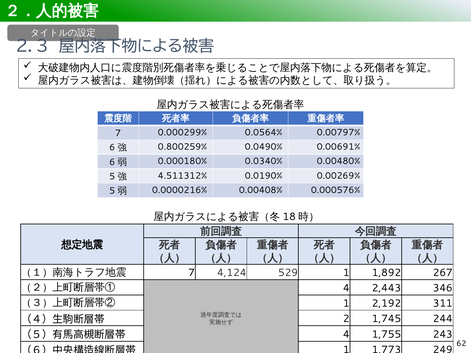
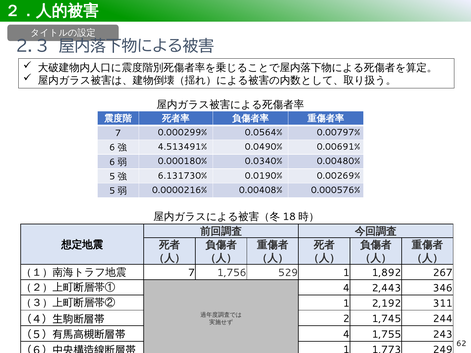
0.800259%: 0.800259% -> 4.513491% (182, 147)
4.511312%: 4.511312% -> 6.131730% (182, 176)
4,124: 4,124 -> 1,756 (232, 273)
